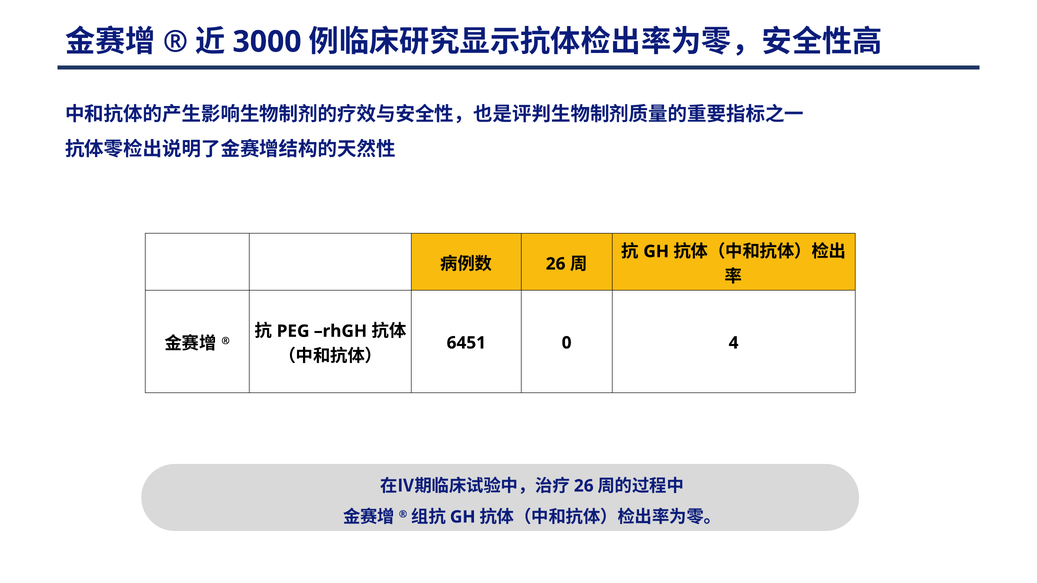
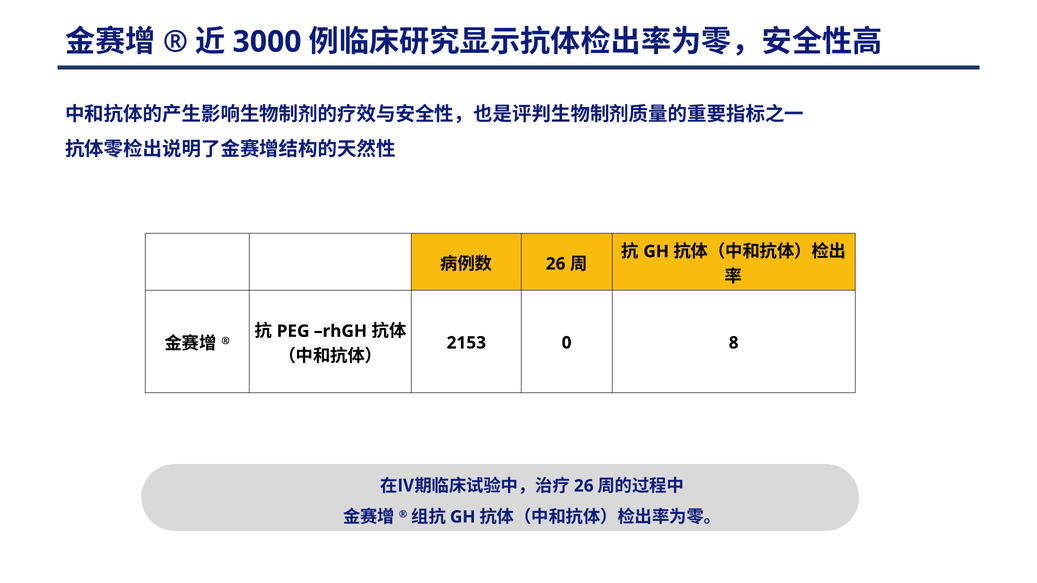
6451: 6451 -> 2153 (466, 343)
4: 4 -> 8 (734, 343)
